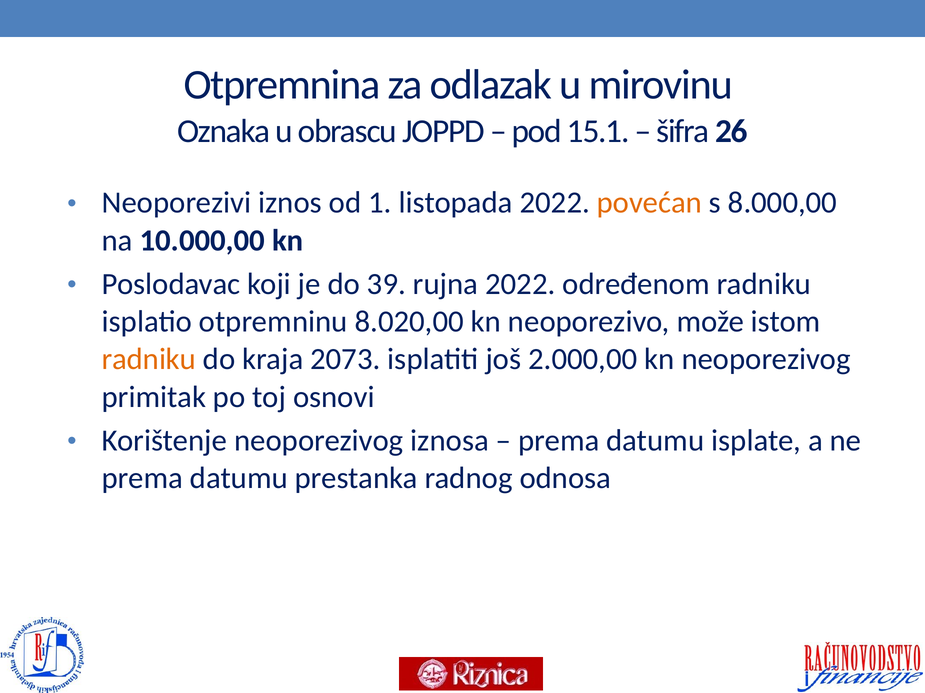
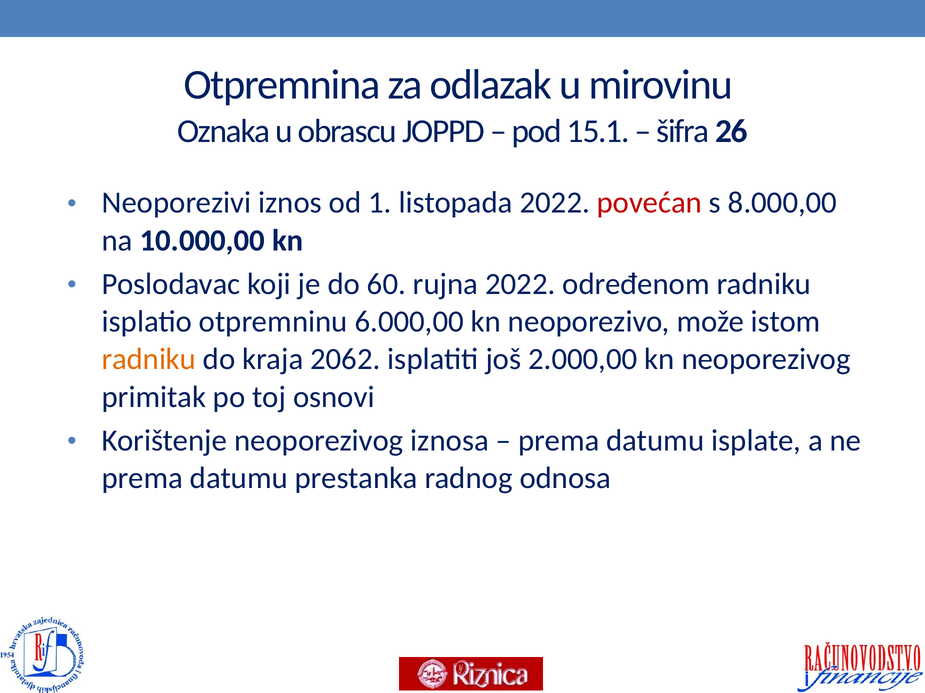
povećan colour: orange -> red (649, 203)
39: 39 -> 60 (386, 284)
8.020,00: 8.020,00 -> 6.000,00 (409, 322)
2073: 2073 -> 2062 (345, 360)
